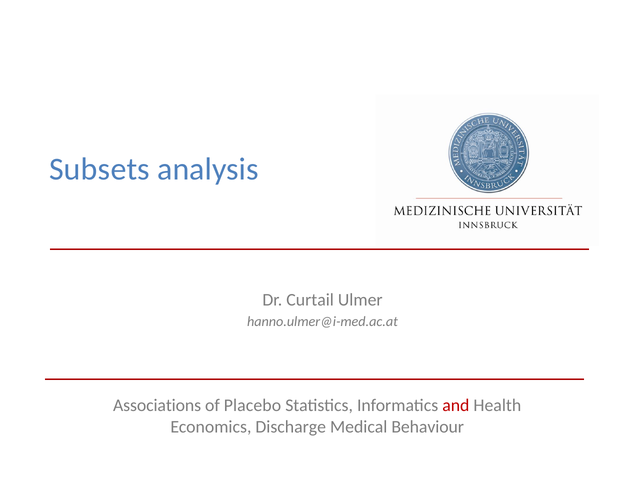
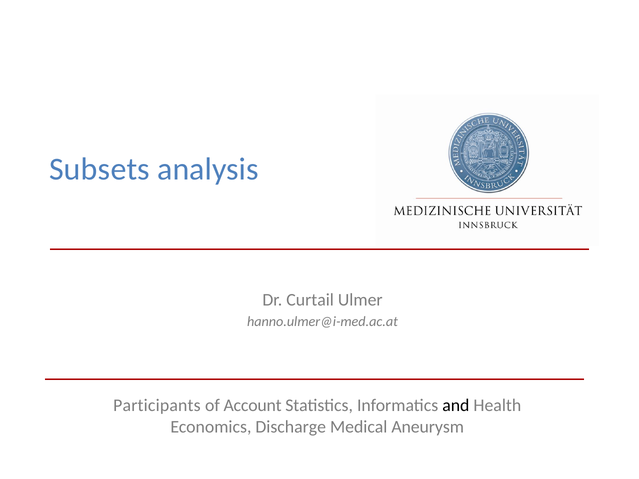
Associations: Associations -> Participants (157, 406)
Placebo: Placebo -> Account (253, 406)
and colour: red -> black (456, 406)
Behaviour: Behaviour -> Aneurysm (428, 427)
